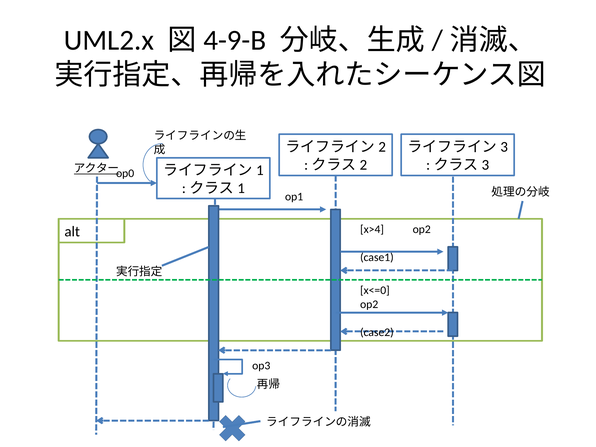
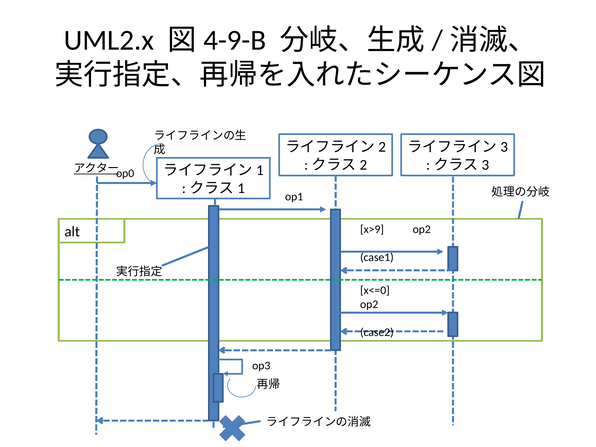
x>4: x>4 -> x>9 (372, 230)
